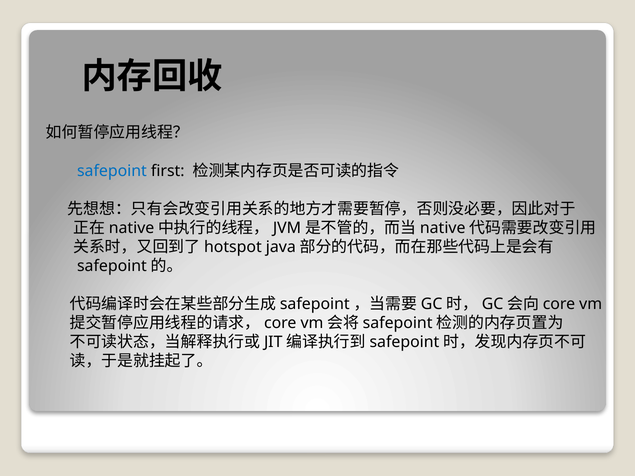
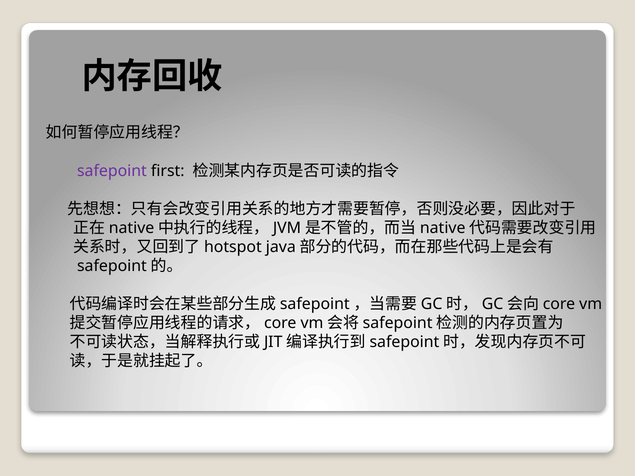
safepoint colour: blue -> purple (112, 171)
